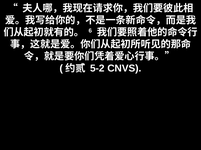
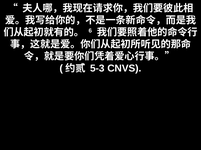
5-2: 5-2 -> 5-3 (97, 69)
